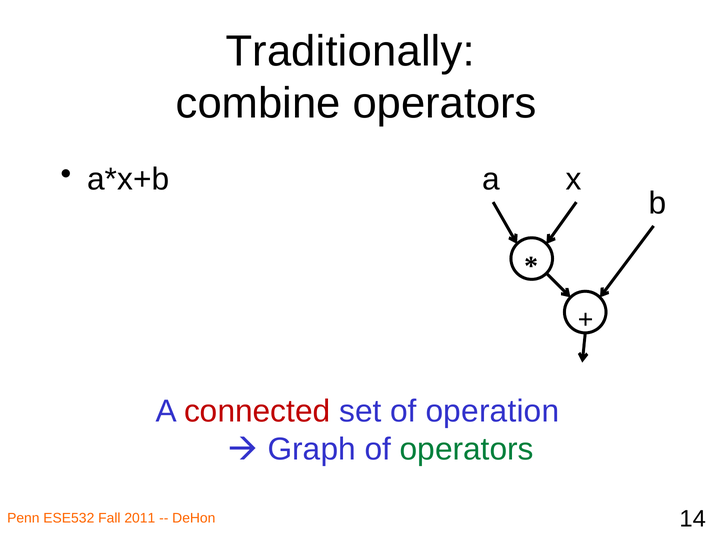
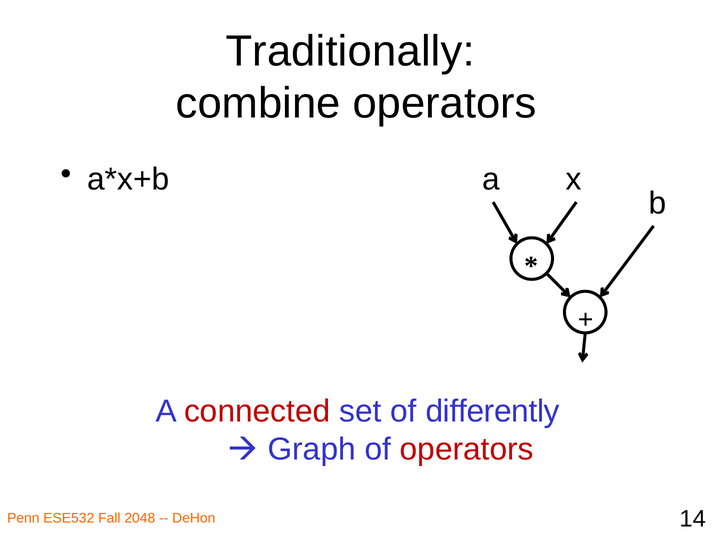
operation: operation -> differently (493, 411)
operators colour: green -> red (467, 449)
2011: 2011 -> 2048 (140, 518)
